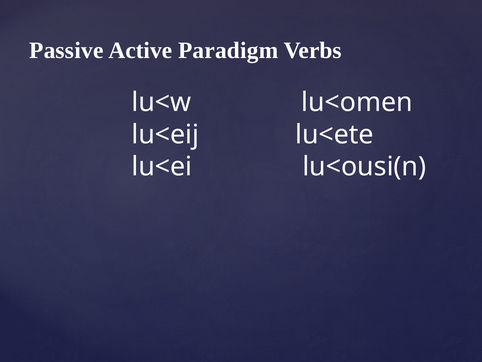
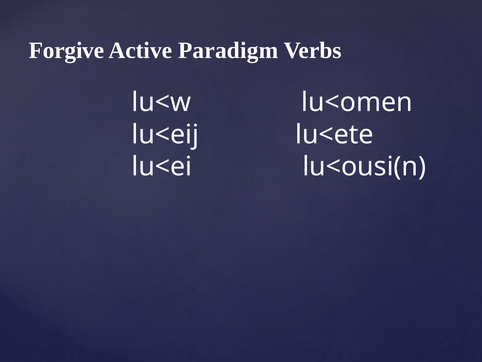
Passive: Passive -> Forgive (67, 50)
